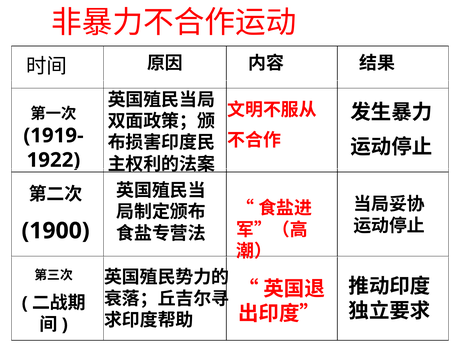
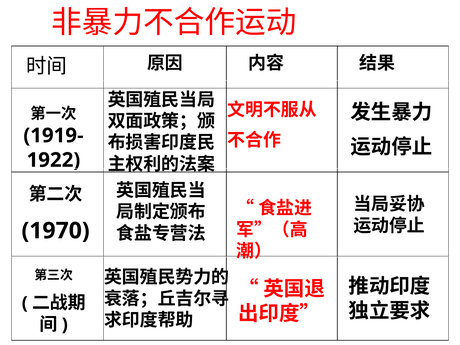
1900: 1900 -> 1970 (56, 231)
